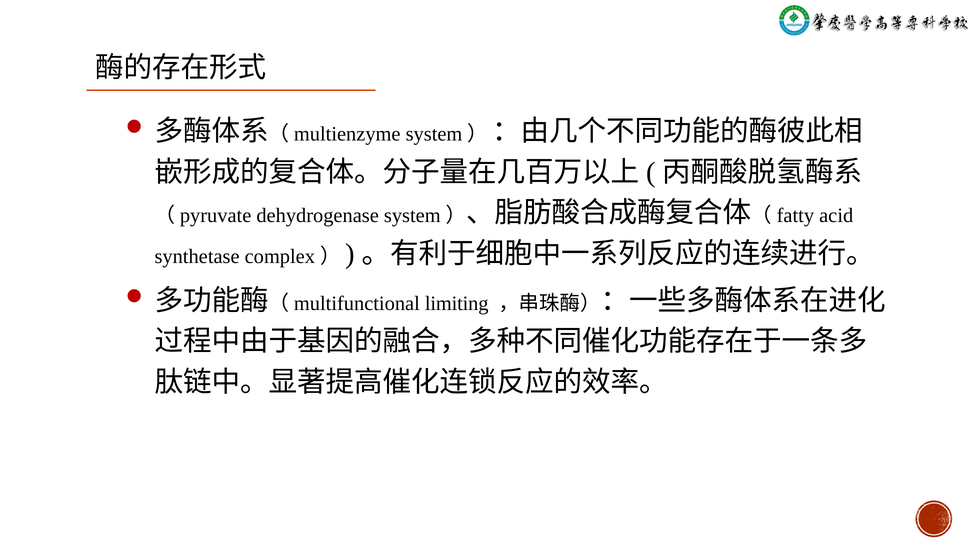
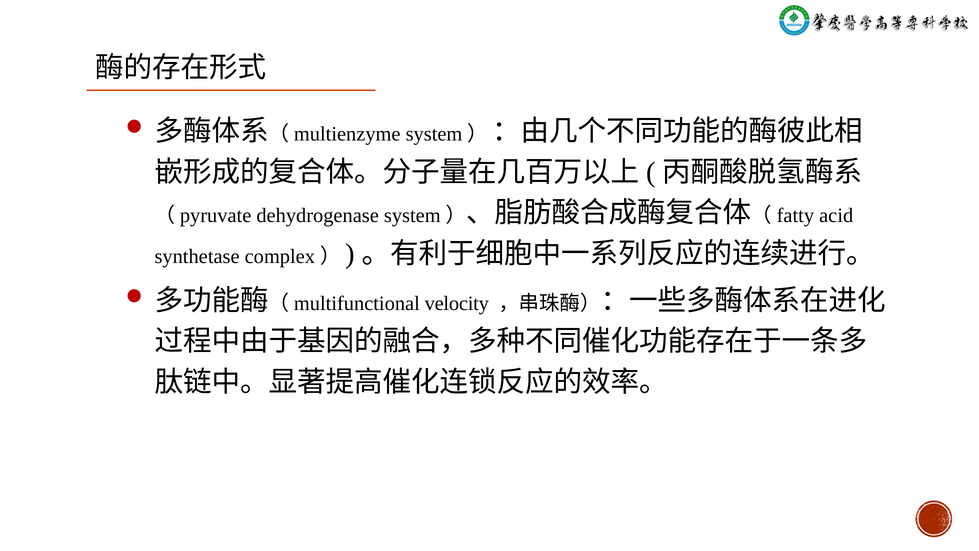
limiting: limiting -> velocity (457, 303)
